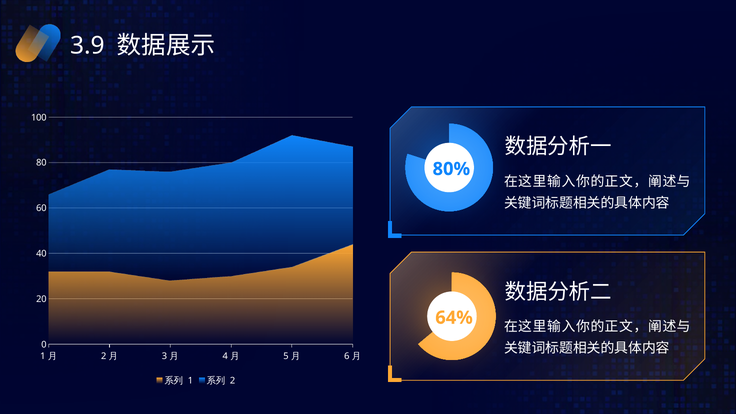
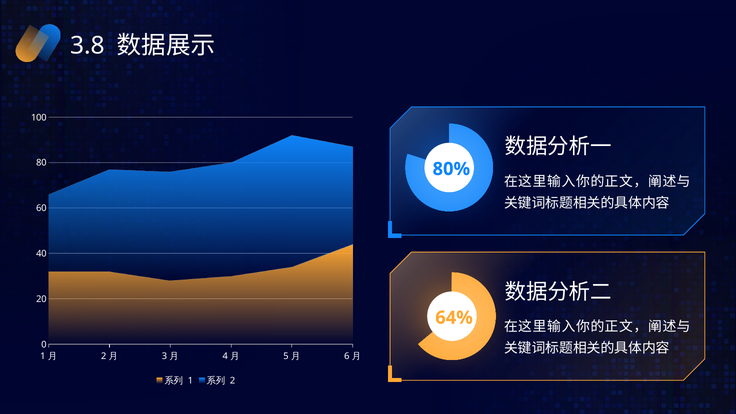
3.9: 3.9 -> 3.8 (87, 45)
